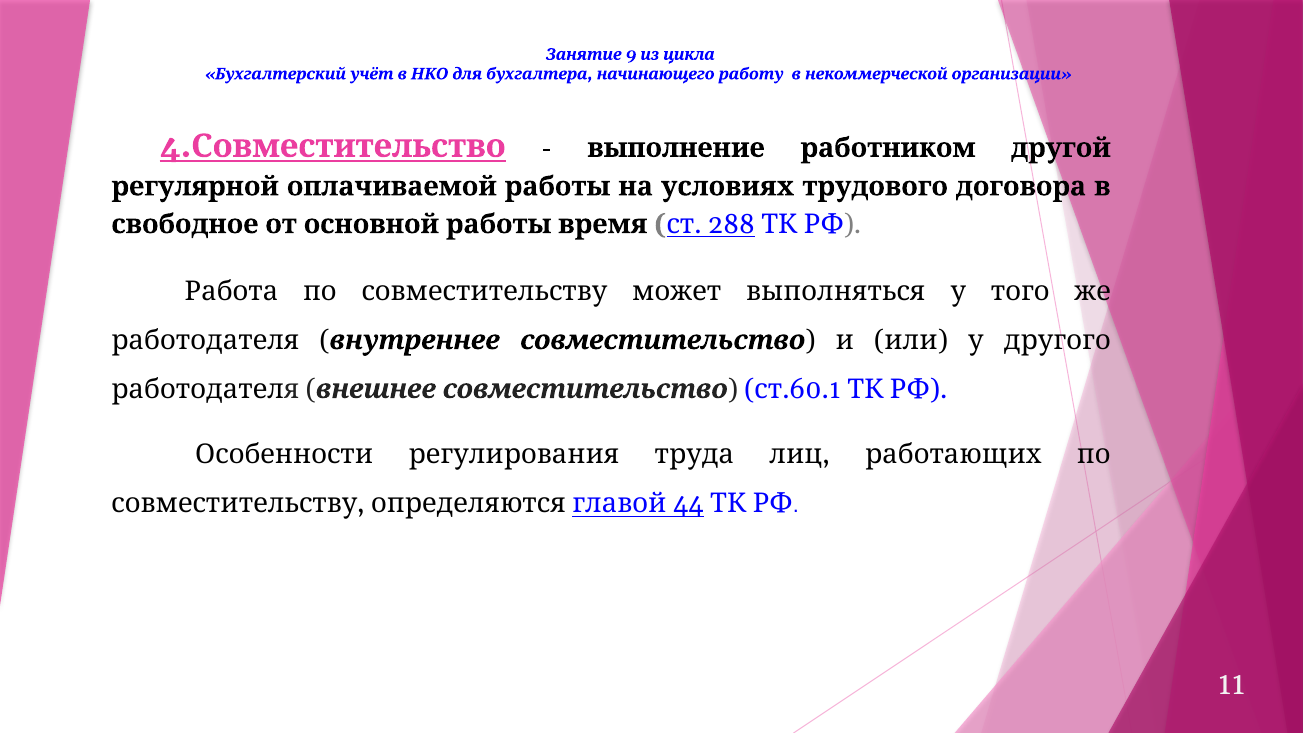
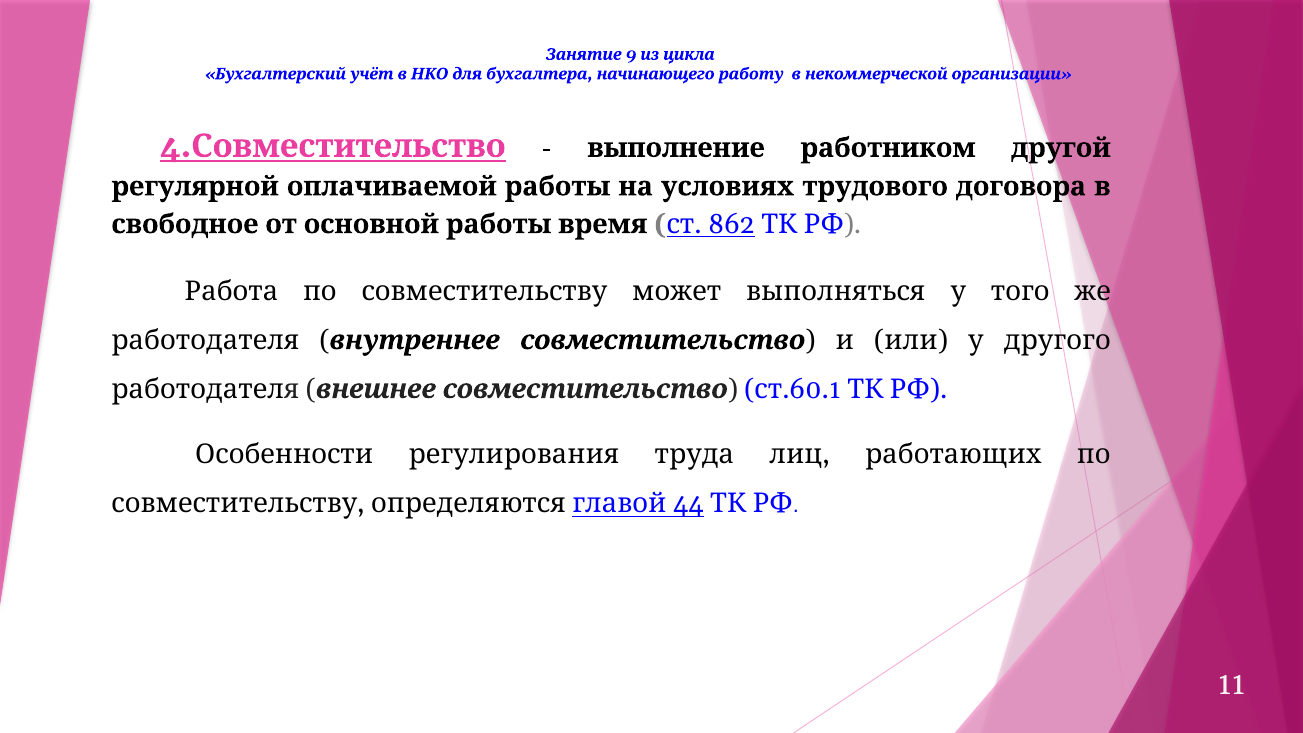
288: 288 -> 862 (732, 224)
